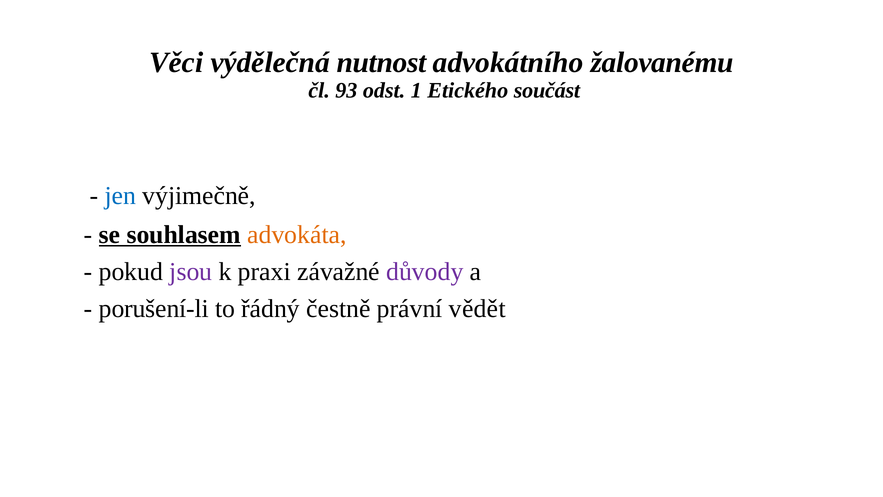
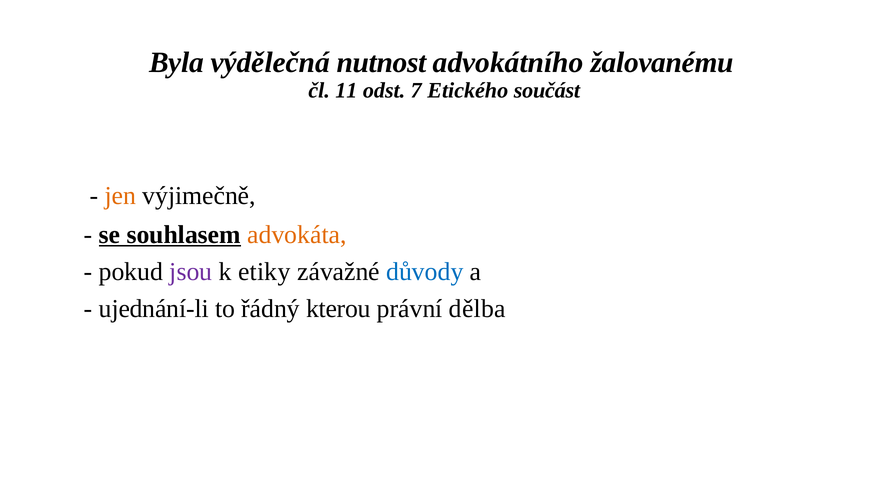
Věci: Věci -> Byla (176, 62)
93: 93 -> 11 (346, 90)
1: 1 -> 7 (416, 90)
jen colour: blue -> orange (120, 196)
praxi: praxi -> etiky (264, 271)
důvody colour: purple -> blue (425, 271)
porušení-li: porušení-li -> ujednání-li (154, 308)
čestně: čestně -> kterou (339, 308)
vědět: vědět -> dělba (477, 308)
